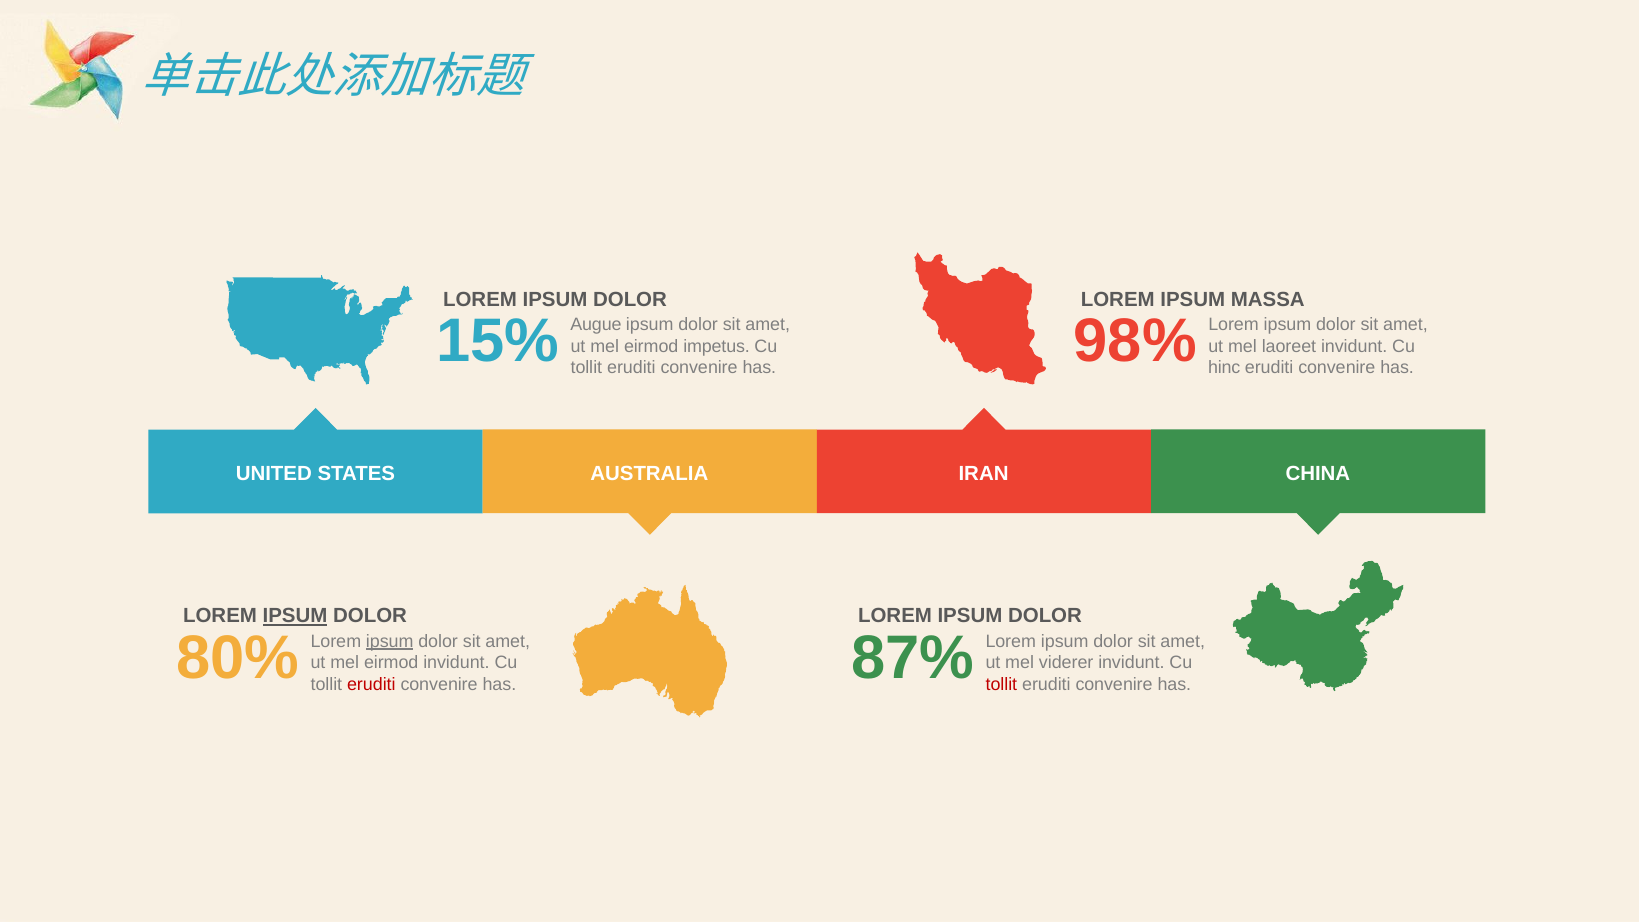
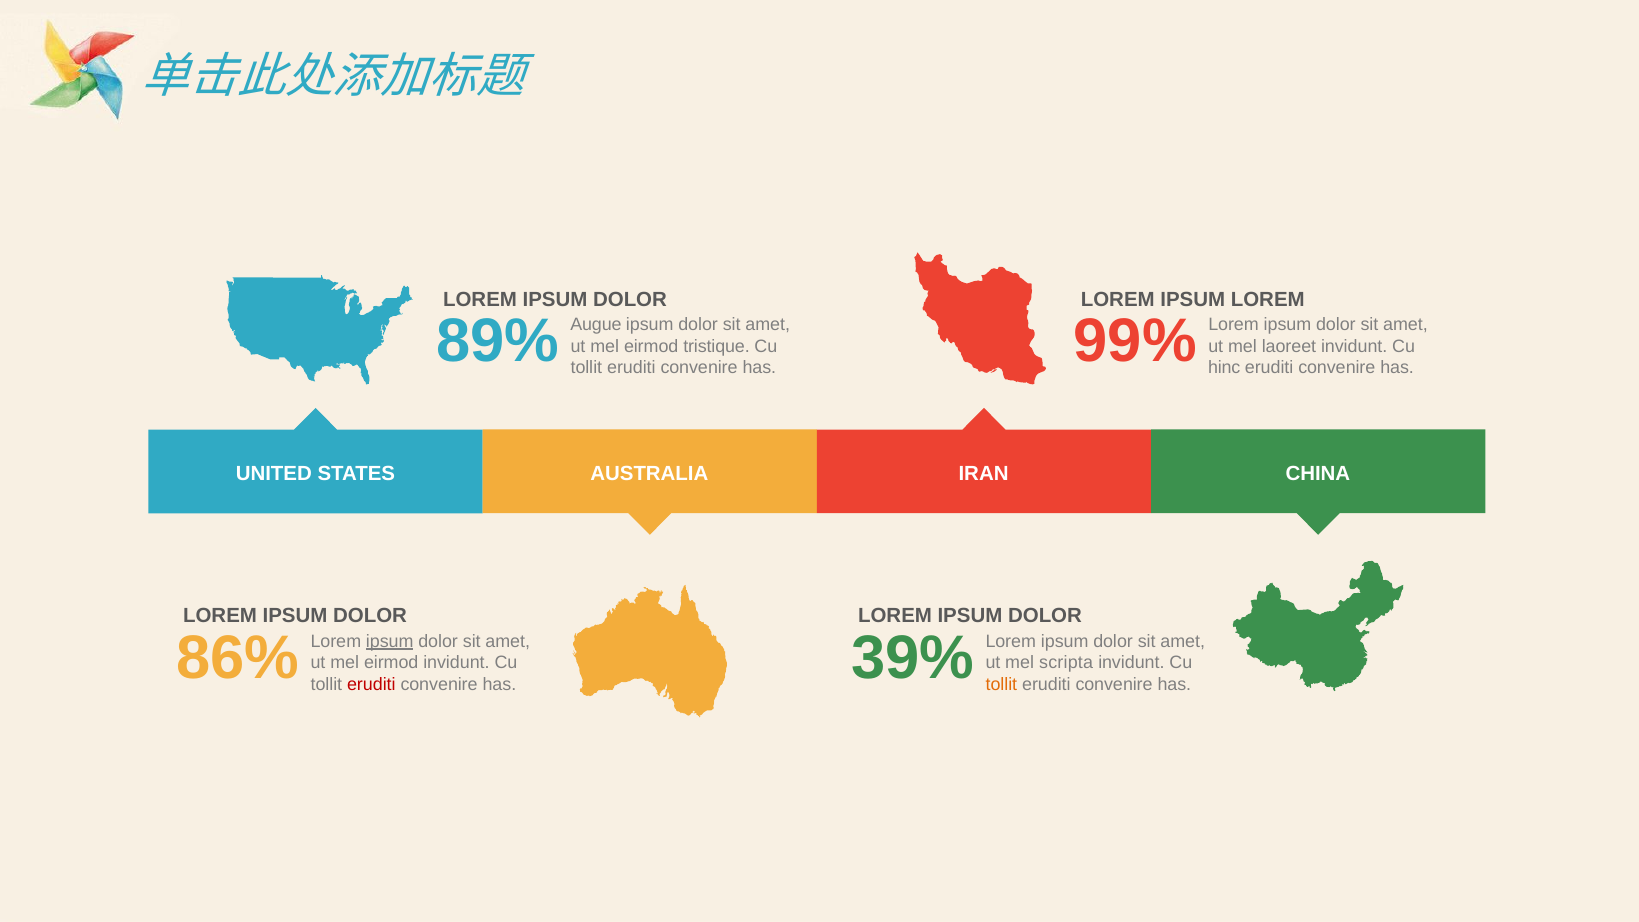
IPSUM MASSA: MASSA -> LOREM (1268, 300)
15%: 15% -> 89% (497, 341)
98%: 98% -> 99% (1135, 341)
impetus: impetus -> tristique (717, 346)
IPSUM underline: present -> none (295, 616)
80%: 80% -> 86% (238, 658)
87%: 87% -> 39% (913, 658)
viderer: viderer -> scripta (1066, 663)
tollit colour: red -> orange (1001, 684)
